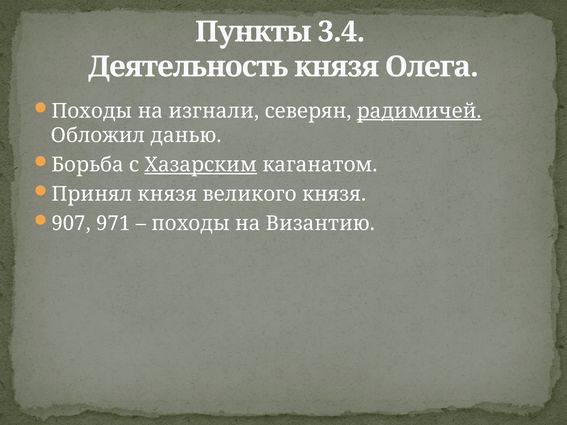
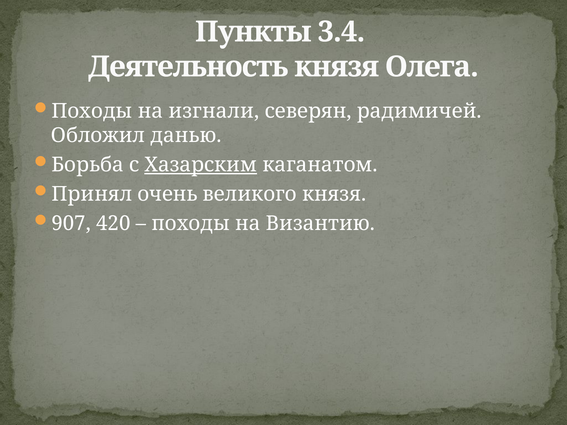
радимичей underline: present -> none (419, 111)
Принял князя: князя -> очень (167, 194)
971: 971 -> 420 (113, 223)
